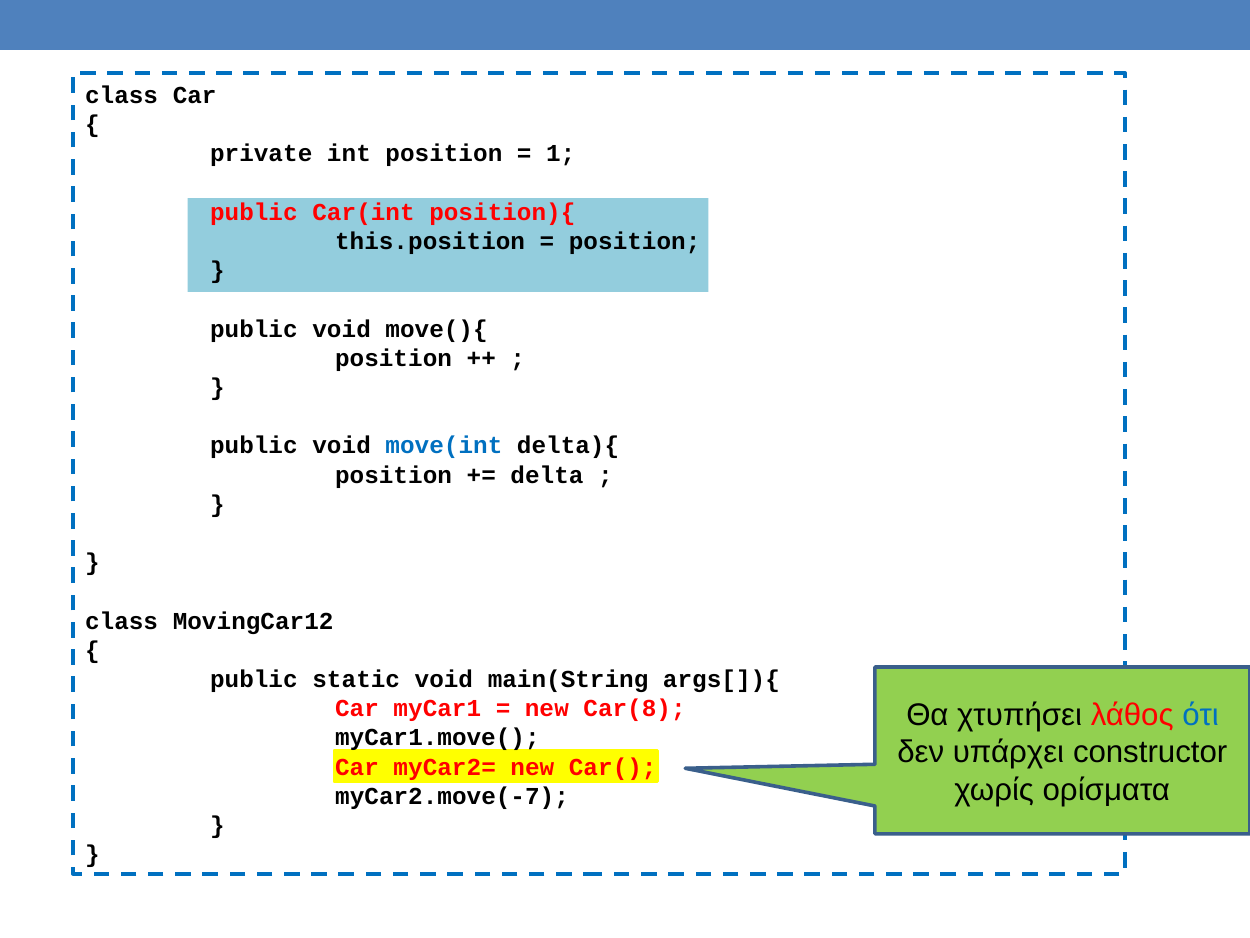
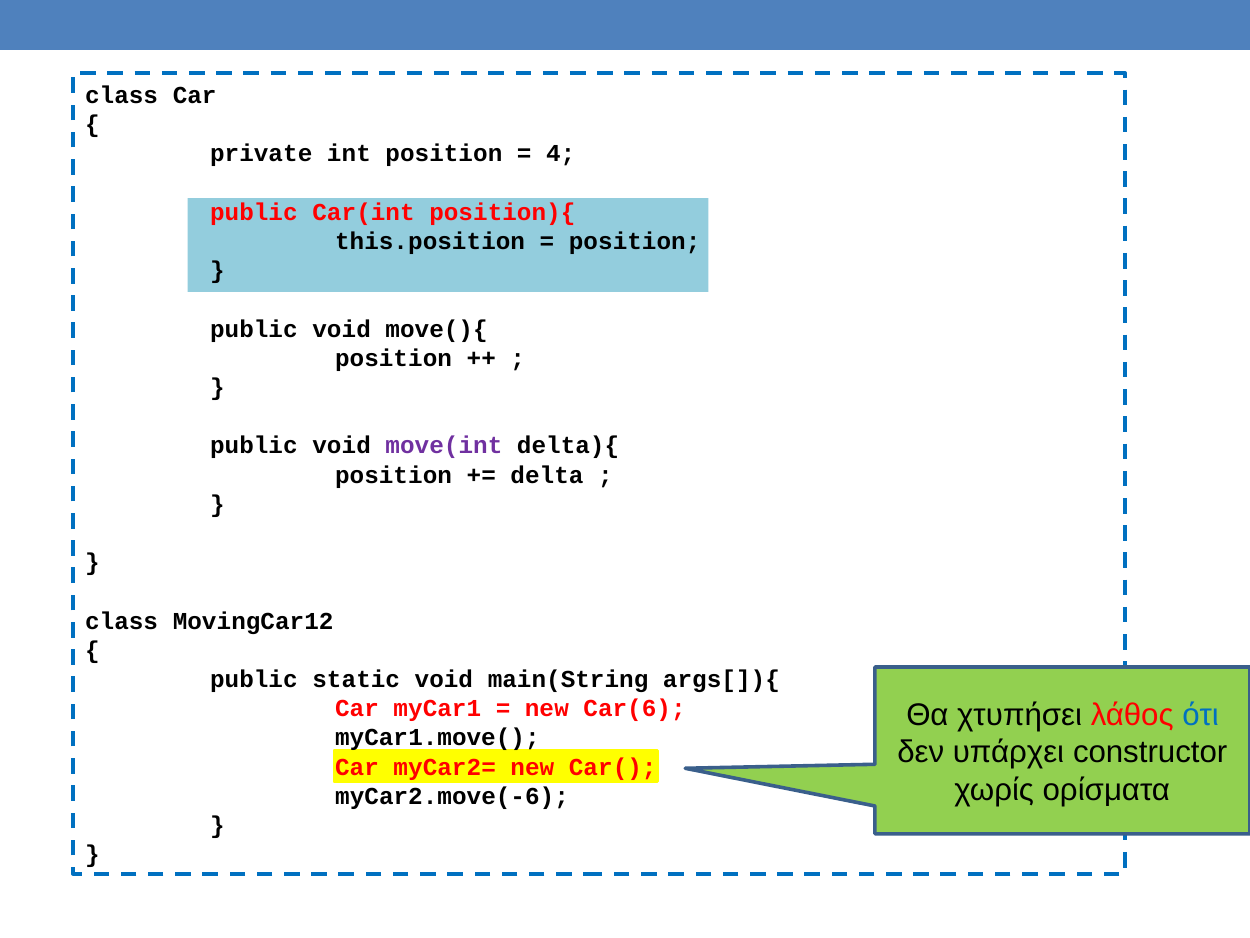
1: 1 -> 4 (561, 154)
move(int colour: blue -> purple (444, 446)
Car(8: Car(8 -> Car(6 (634, 708)
myCar2.move(-7: myCar2.move(-7 -> myCar2.move(-6 (452, 796)
